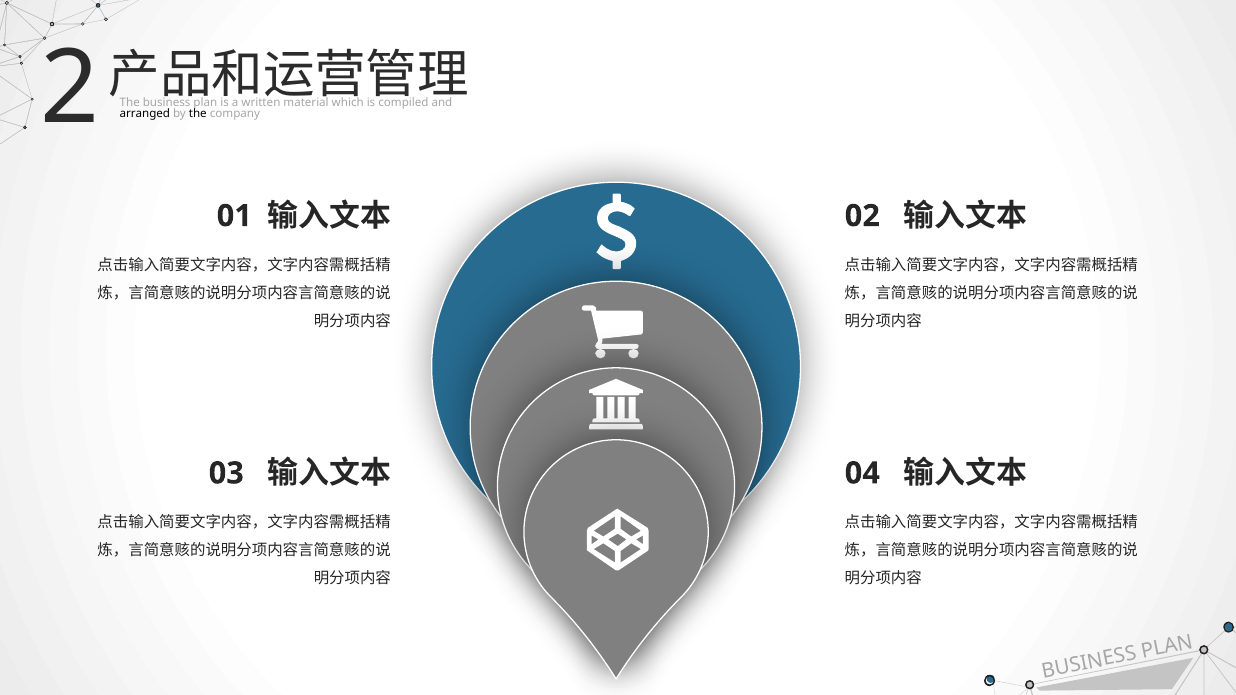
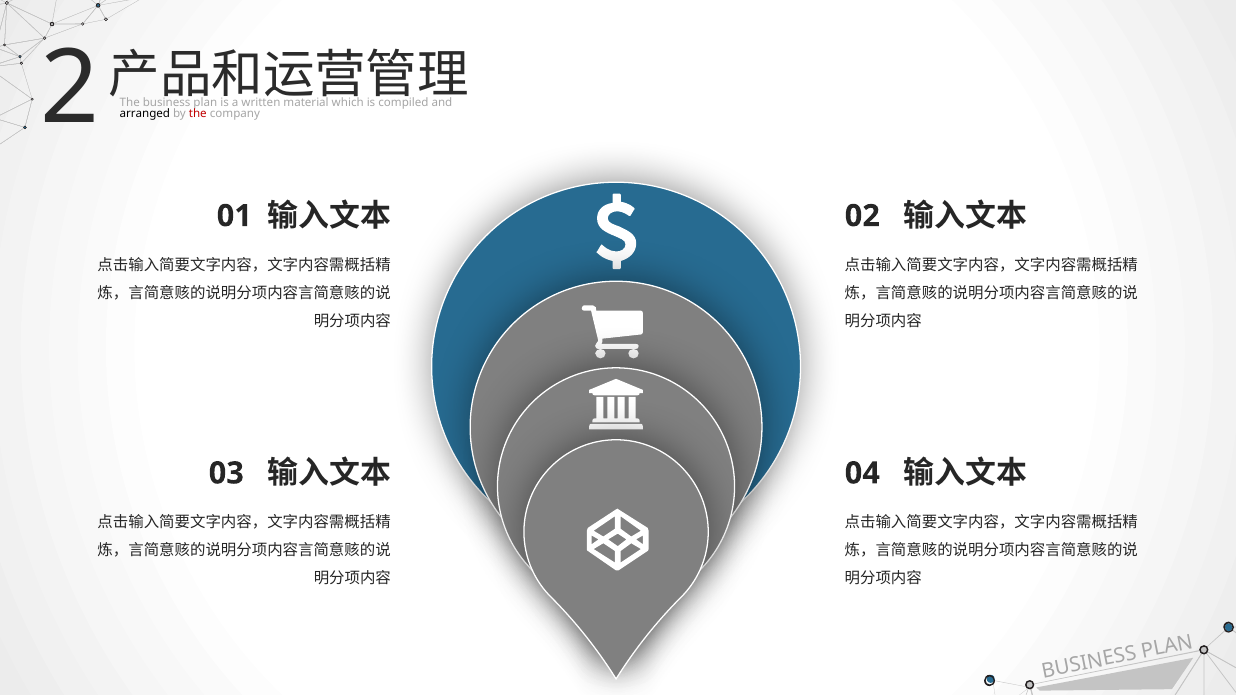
the colour: black -> red (198, 114)
